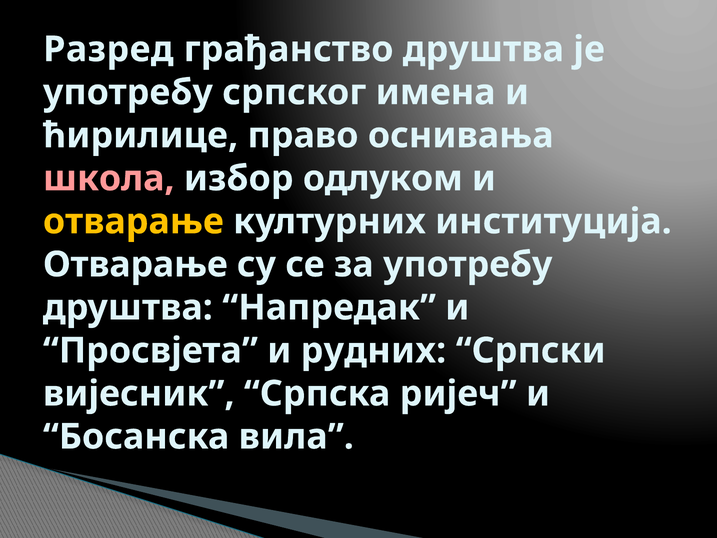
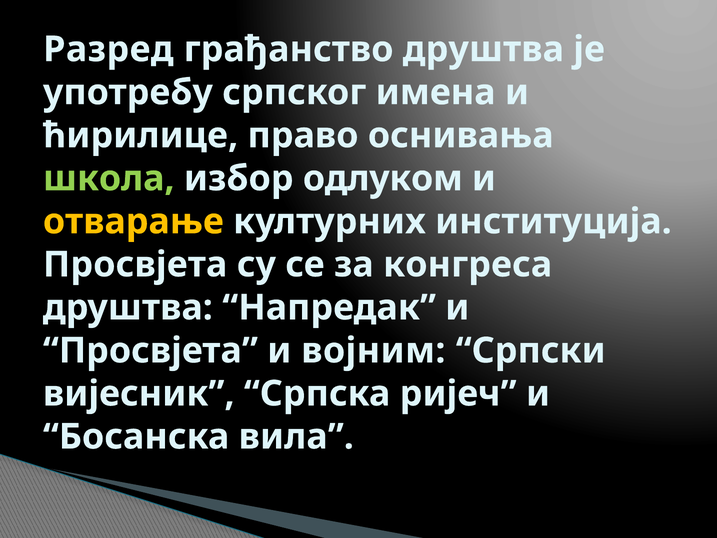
школа colour: pink -> light green (109, 178)
Отварање: Отварање -> Просвјета (135, 264)
за употребу: употребу -> конгреса (468, 264)
рудних: рудних -> војним (373, 350)
